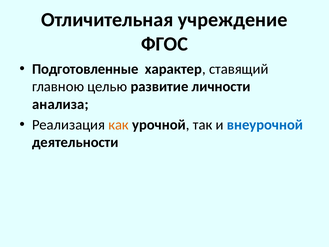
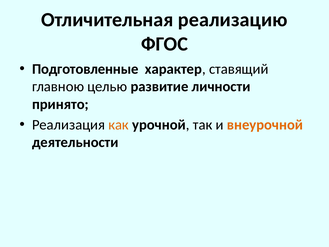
учреждение: учреждение -> реализацию (233, 20)
анализа: анализа -> принято (60, 104)
внеурочной colour: blue -> orange (265, 125)
